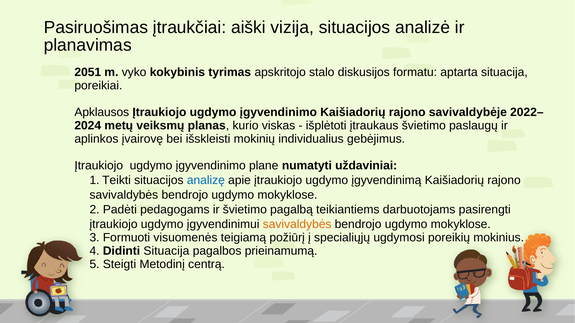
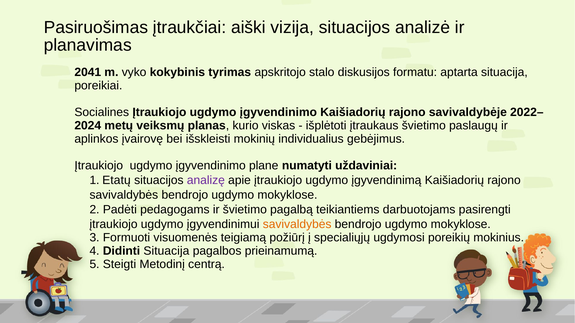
2051: 2051 -> 2041 (88, 72)
Apklausos: Apklausos -> Socialines (102, 112)
Teikti: Teikti -> Etatų (116, 180)
analizę colour: blue -> purple (206, 180)
